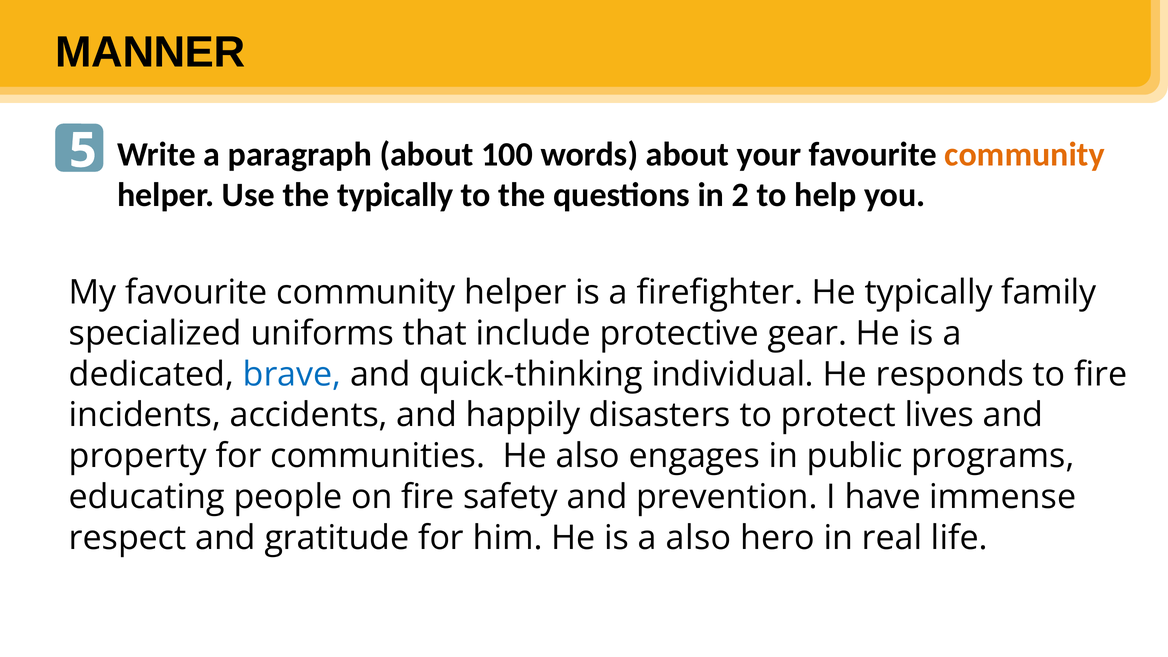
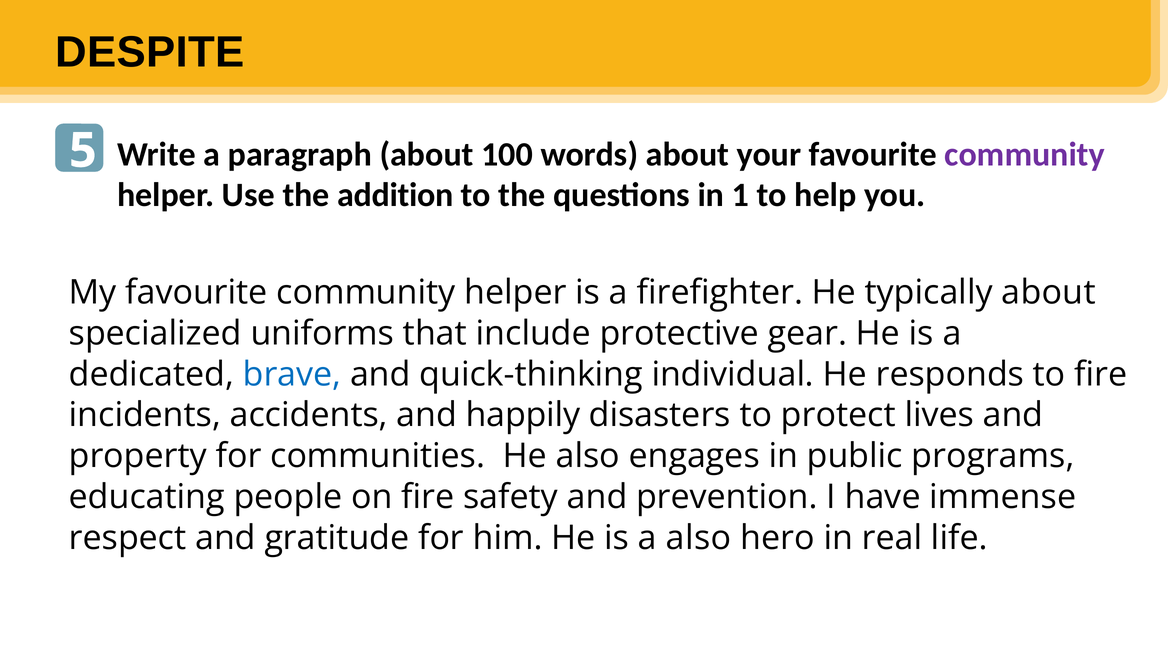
MANNER: MANNER -> DESPITE (150, 52)
community colour: orange -> purple (1025, 154)
the typically: typically -> addition (395, 195)
2: 2 -> 1 (741, 195)
typically family: family -> about (1049, 292)
